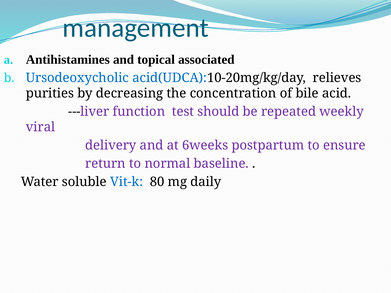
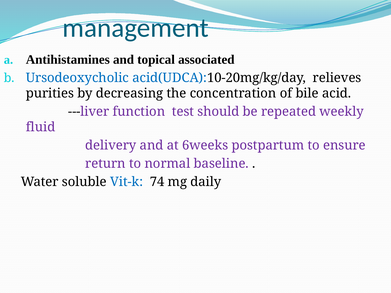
viral: viral -> fluid (41, 127)
80: 80 -> 74 (157, 182)
